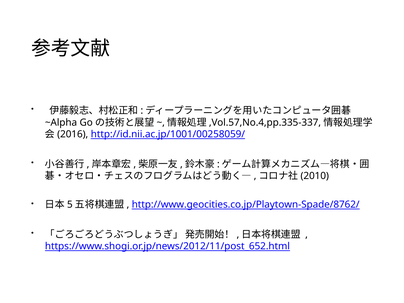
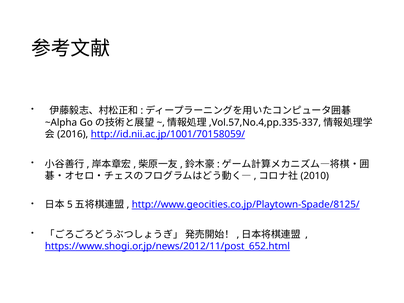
http://id.nii.ac.jp/1001/00258059/: http://id.nii.ac.jp/1001/00258059/ -> http://id.nii.ac.jp/1001/70158059/ (168, 134)
http://www.geocities.co.jp/Playtown-Spade/8762/: http://www.geocities.co.jp/Playtown-Spade/8762/ -> http://www.geocities.co.jp/Playtown-Spade/8125/ (246, 204)
